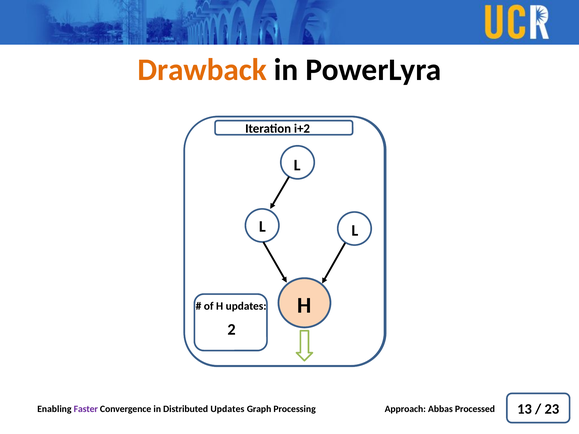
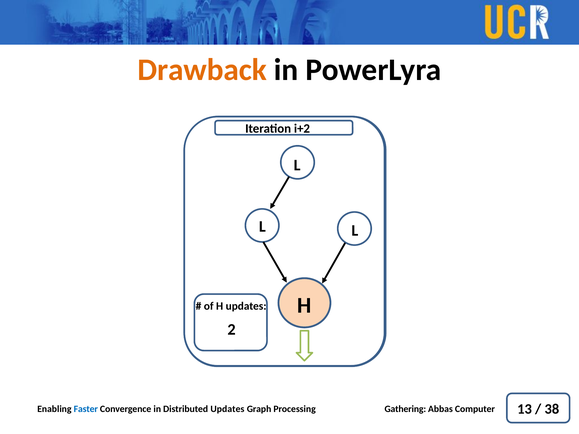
23: 23 -> 38 (552, 409)
Faster colour: purple -> blue (86, 409)
Approach: Approach -> Gathering (405, 409)
Processed: Processed -> Computer (475, 409)
